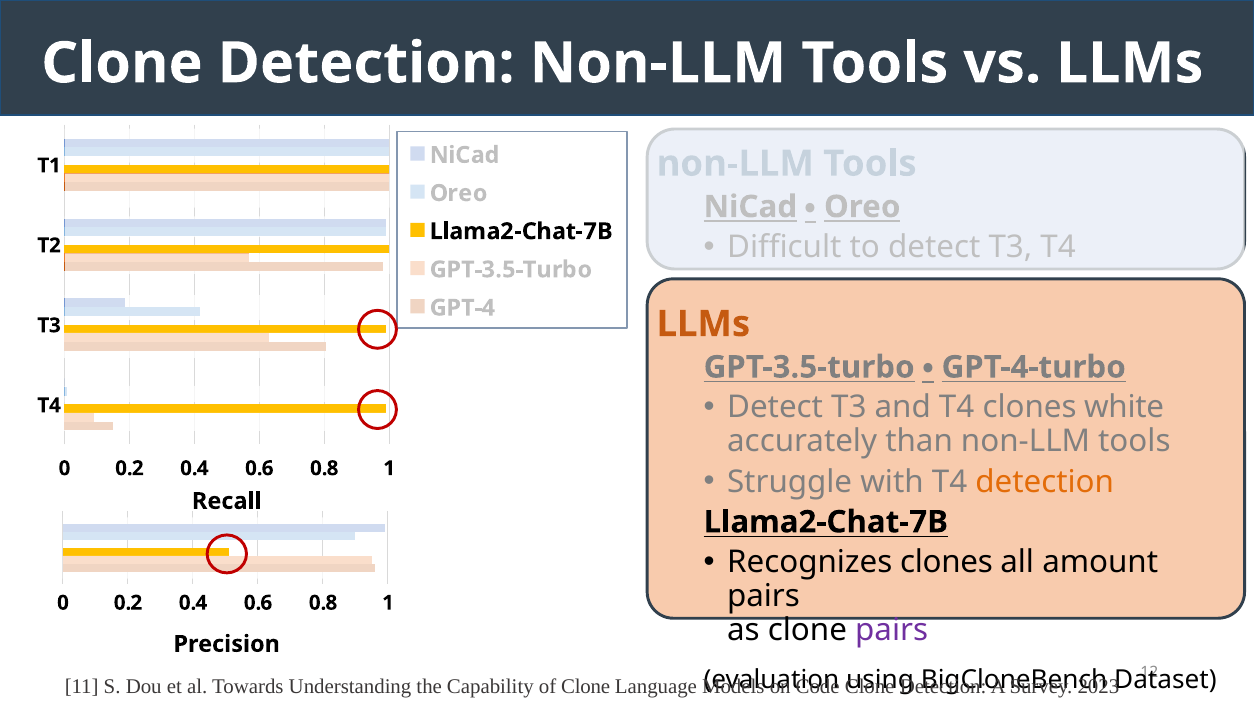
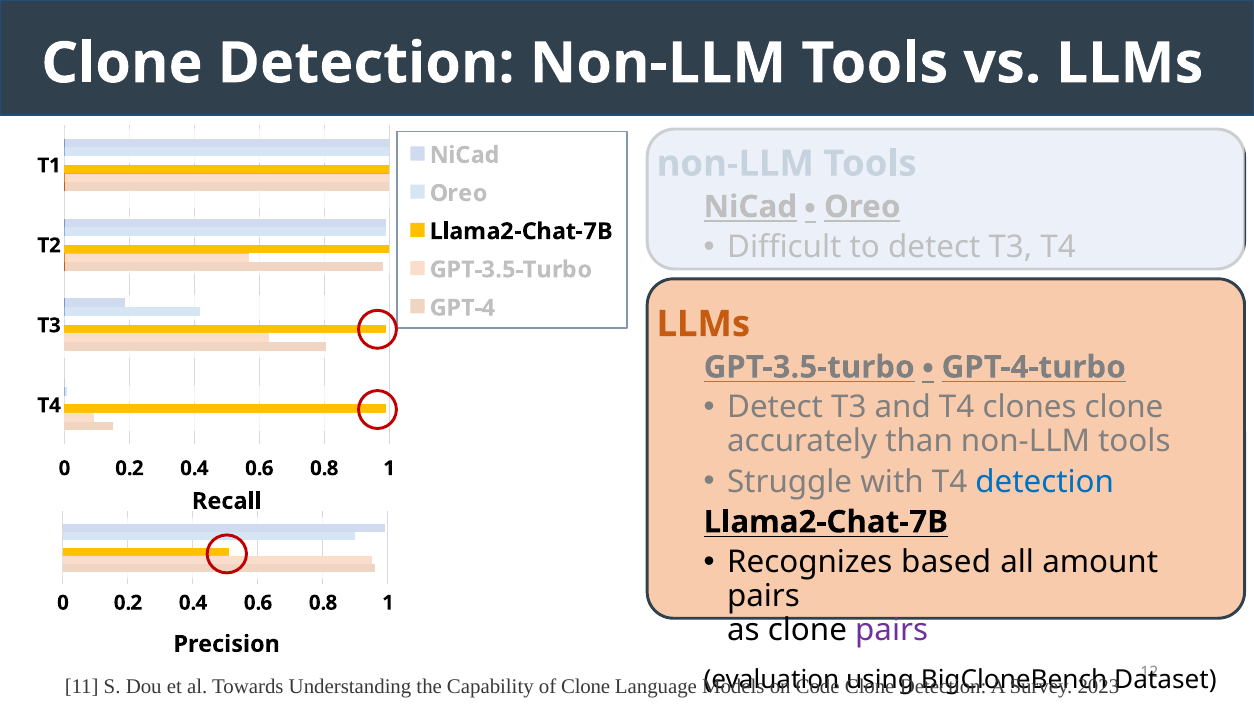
clones white: white -> clone (1124, 408)
detection colour: orange -> blue (1045, 482)
Recognizes clones: clones -> based (946, 563)
